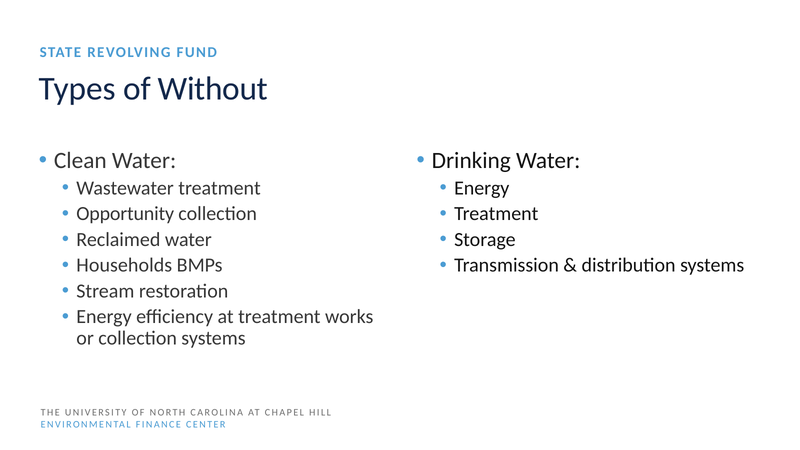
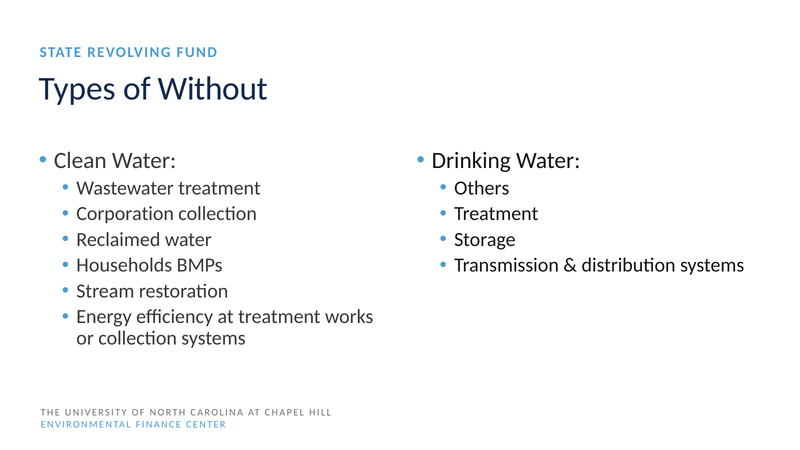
Energy: Energy -> Others (482, 188)
Opportunity: Opportunity -> Corporation (125, 214)
